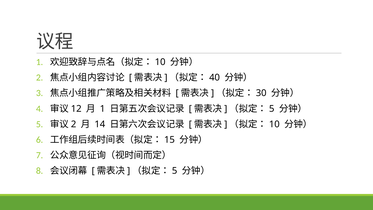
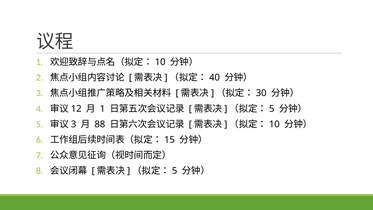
2: 2 -> 3 (74, 124)
14: 14 -> 88 (100, 124)
